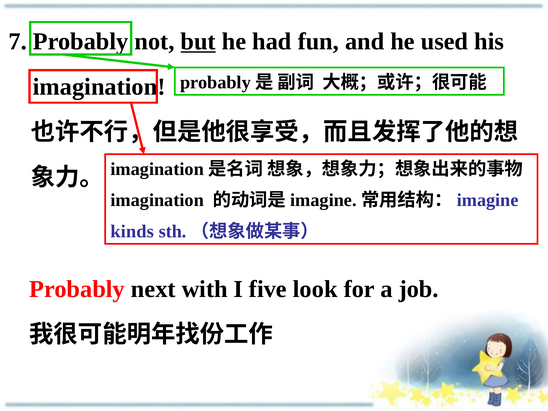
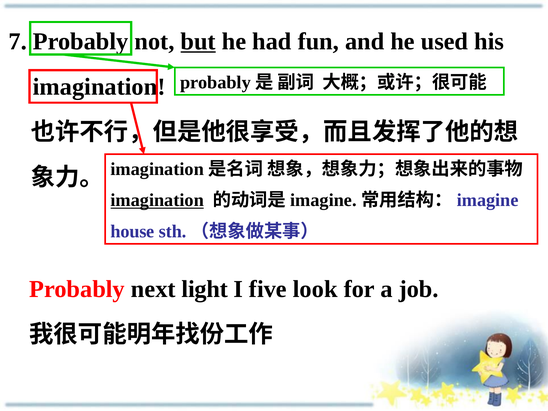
imagination underline: none -> present (157, 200)
kinds: kinds -> house (132, 231)
with: with -> light (205, 289)
